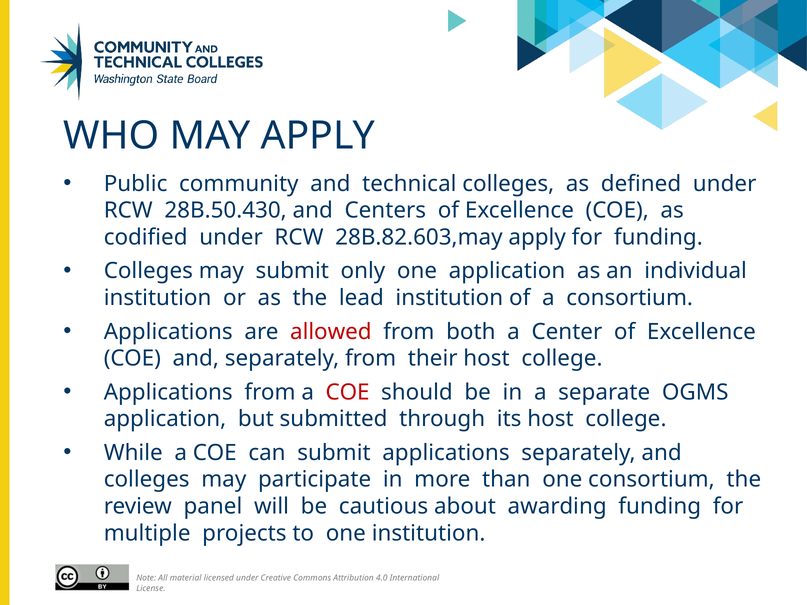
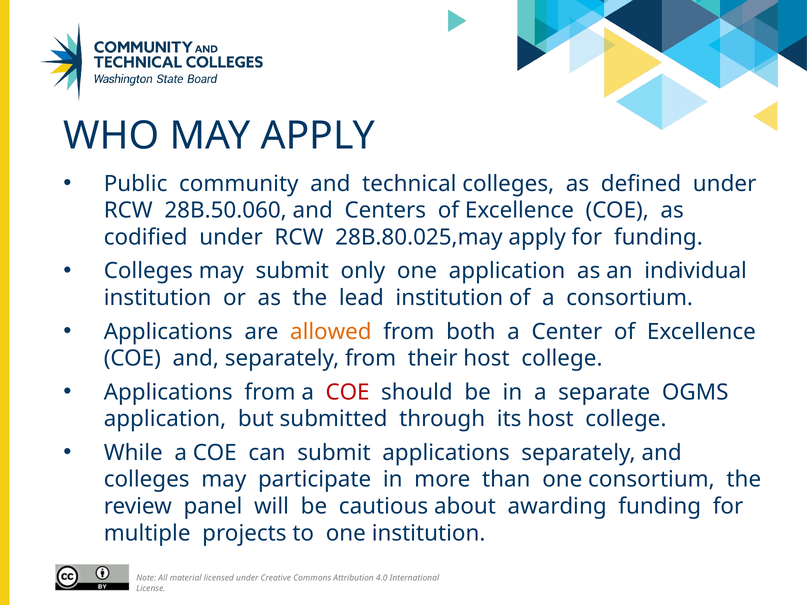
28B.50.430: 28B.50.430 -> 28B.50.060 (226, 211)
28B.82.603,may: 28B.82.603,may -> 28B.80.025,may (419, 238)
allowed colour: red -> orange (331, 332)
